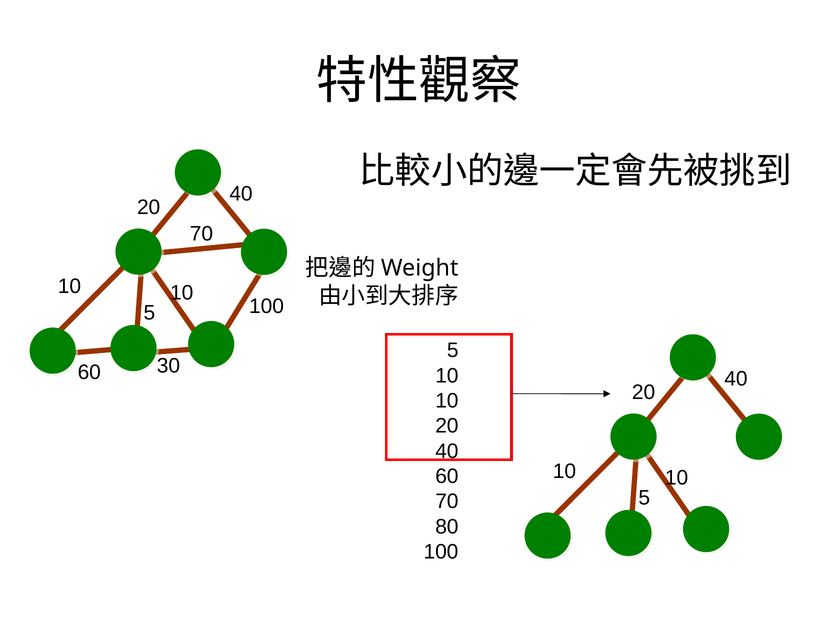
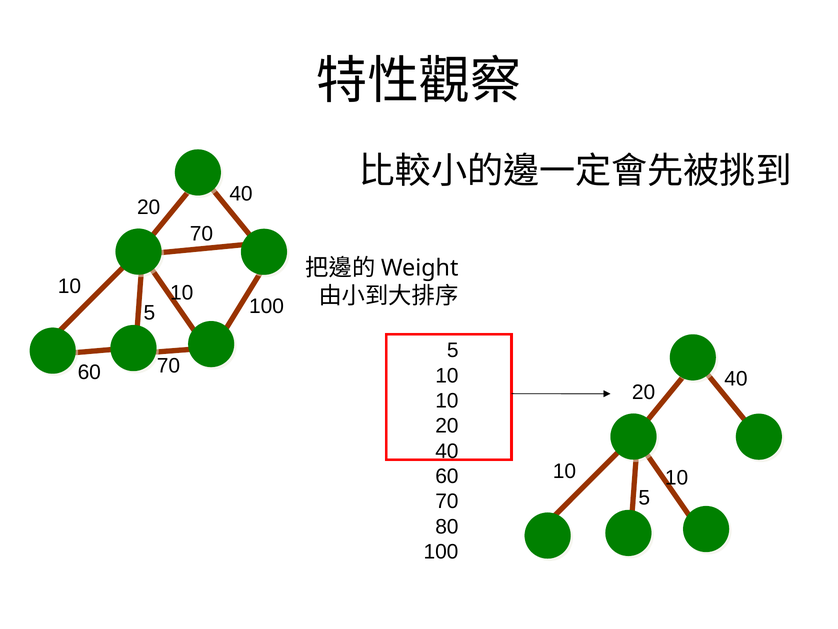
30: 30 -> 70 (168, 365)
